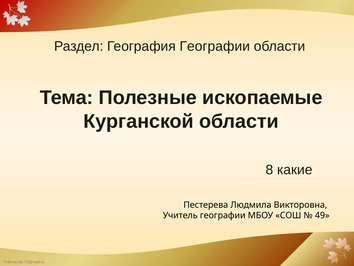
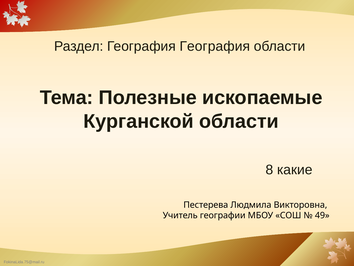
География Географии: Географии -> География (215, 46)
